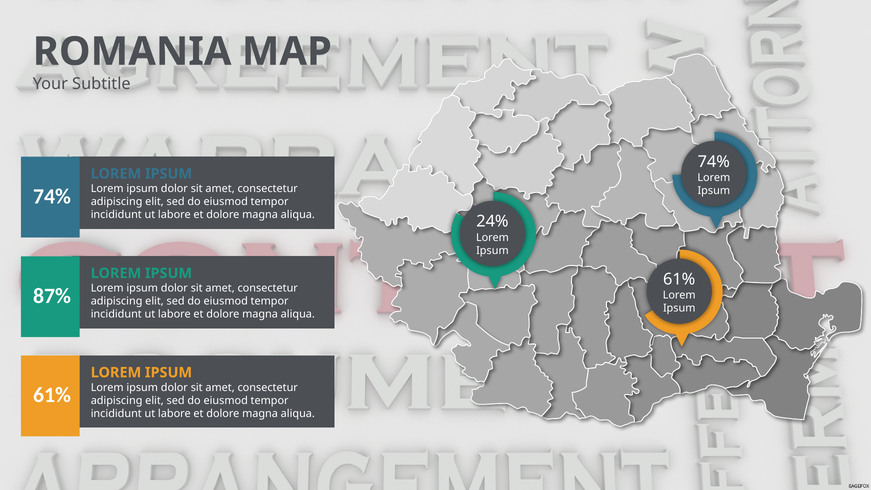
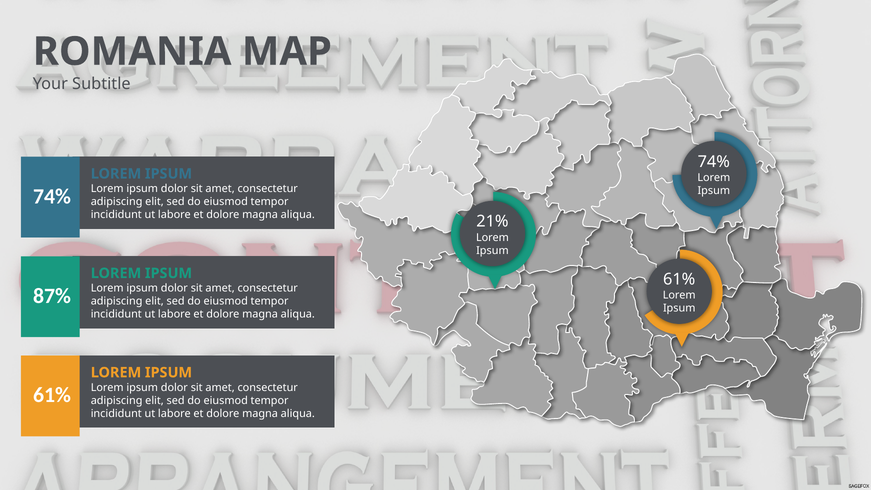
24%: 24% -> 21% (492, 222)
